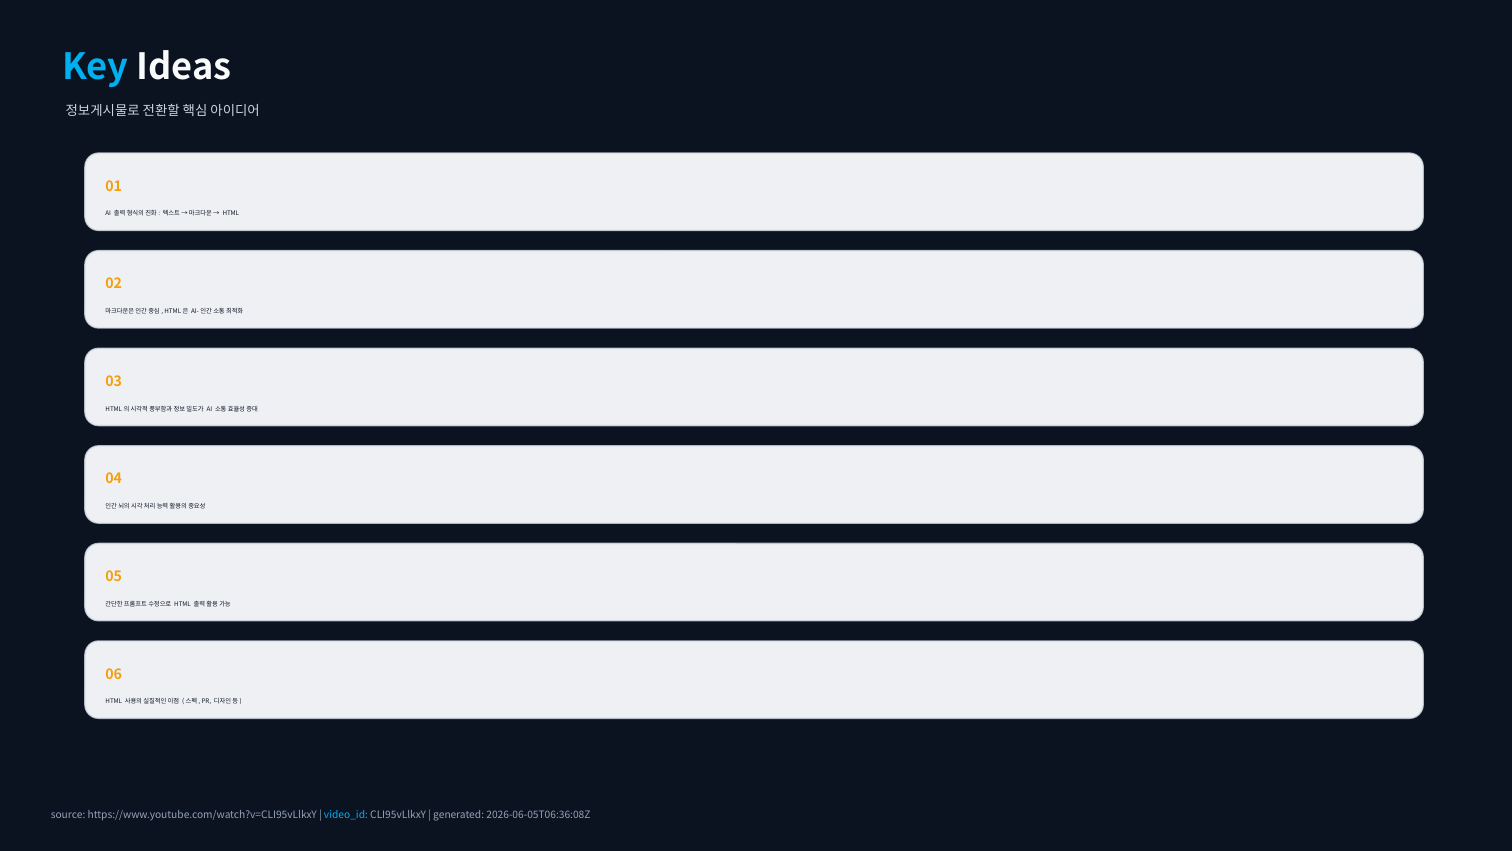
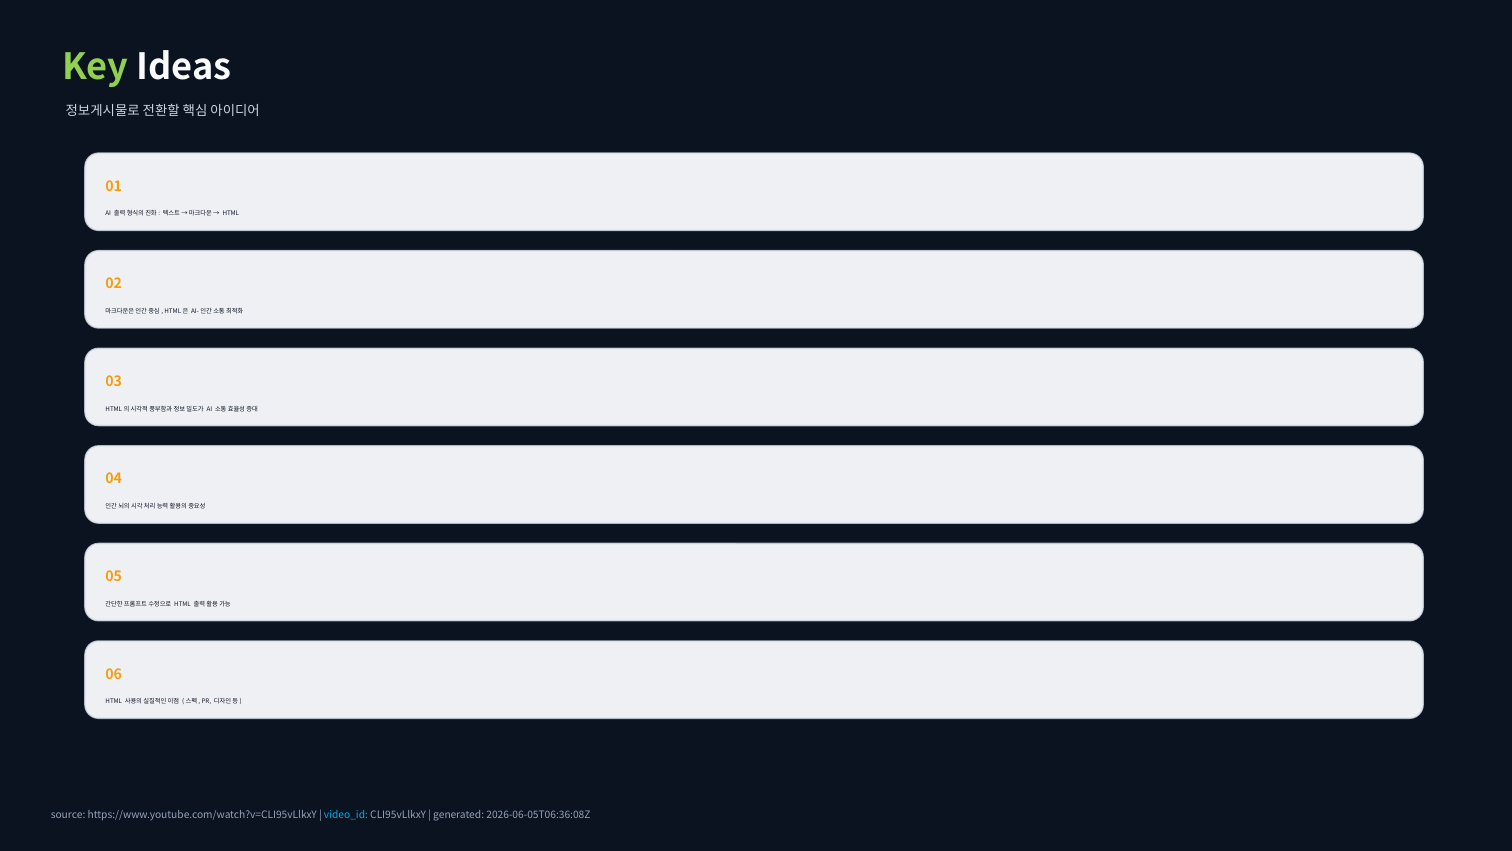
Key colour: light blue -> light green (95, 68)
